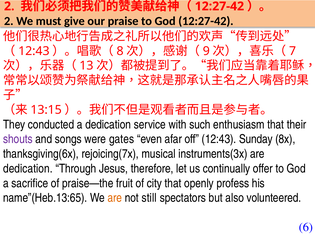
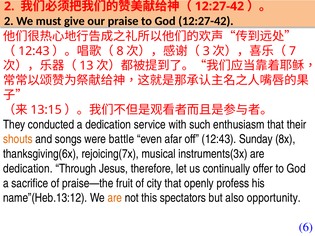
9: 9 -> 3 (206, 51)
shouts colour: purple -> orange (18, 139)
gates: gates -> battle (122, 139)
name”(Heb.13:65: name”(Heb.13:65 -> name”(Heb.13:12 (45, 198)
still: still -> this (149, 198)
volunteered: volunteered -> opportunity (274, 198)
